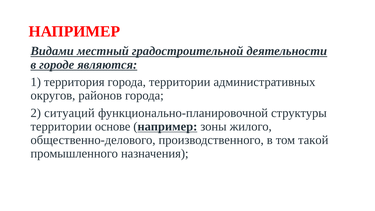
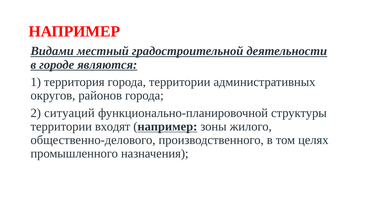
основе: основе -> входят (113, 126)
такой: такой -> целях (313, 140)
